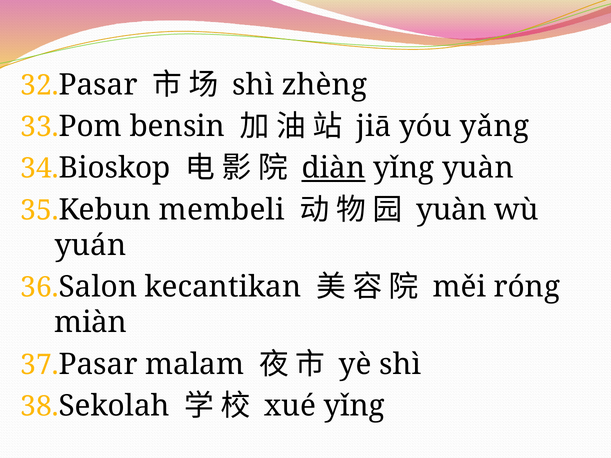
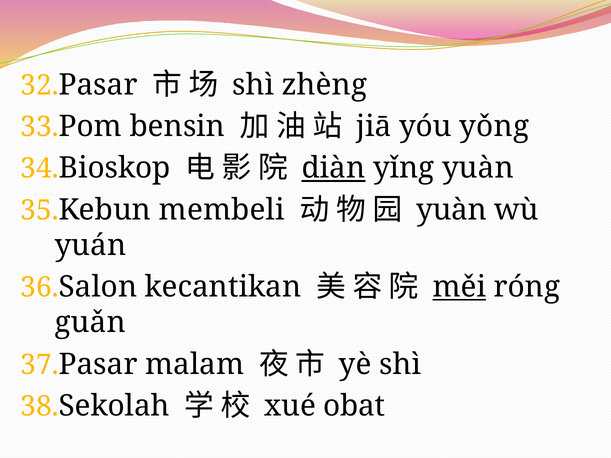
yǎng: yǎng -> yǒng (494, 127)
měi underline: none -> present (459, 287)
miàn: miàn -> guǎn (90, 323)
xué yǐng: yǐng -> obat (354, 406)
